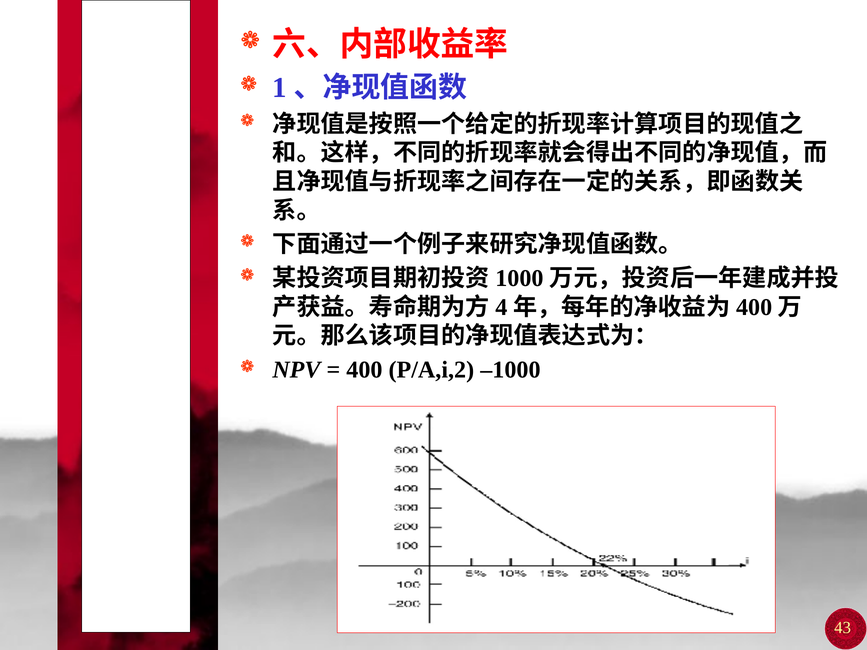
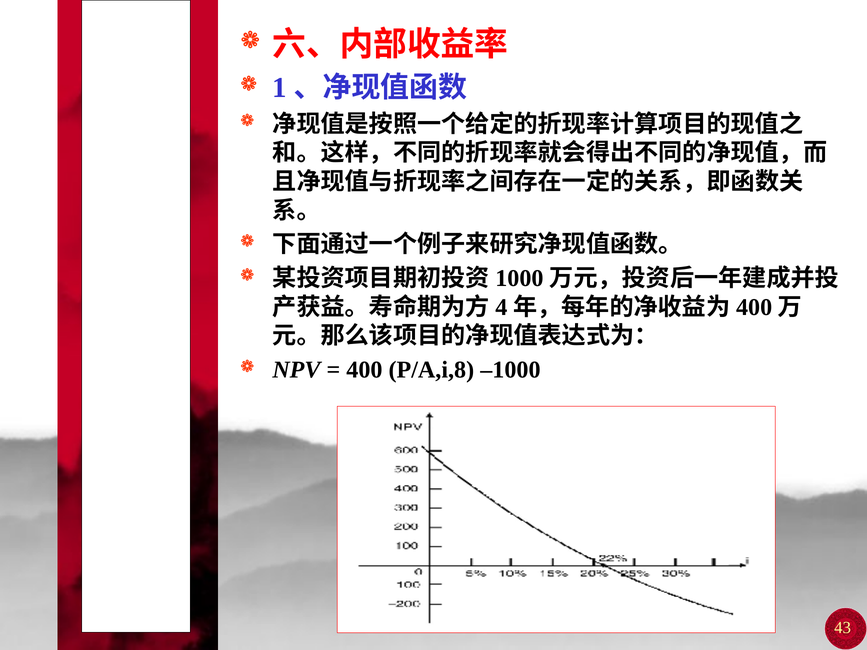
P/A,i,2: P/A,i,2 -> P/A,i,8 (431, 370)
